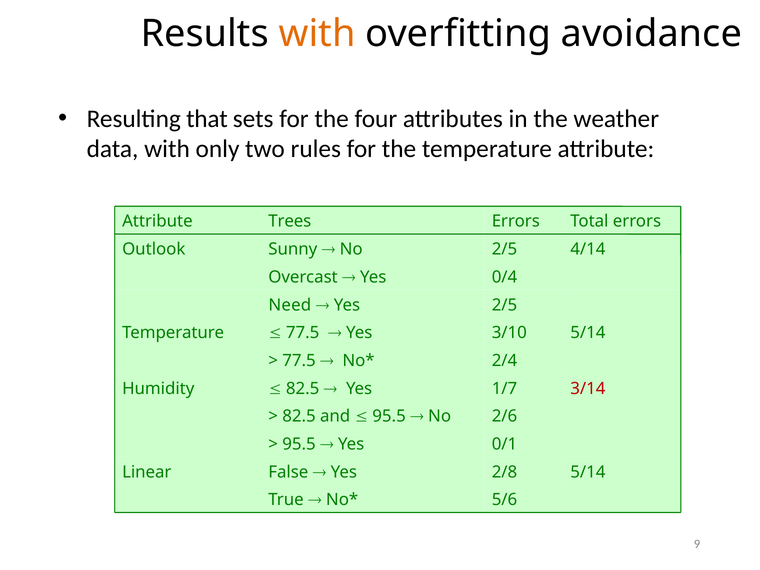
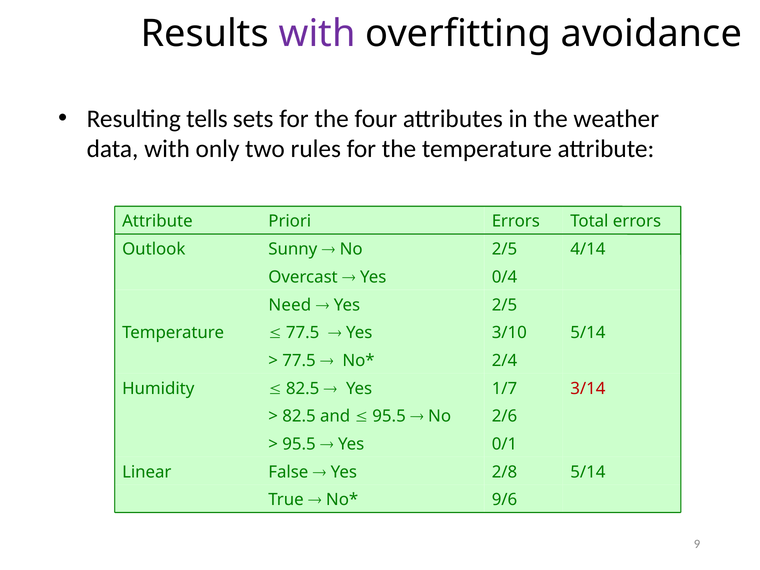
with colour: orange -> purple (317, 34)
that: that -> tells (207, 119)
Trees: Trees -> Priori (290, 221)
5/6: 5/6 -> 9/6 (505, 500)
